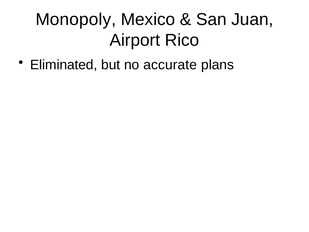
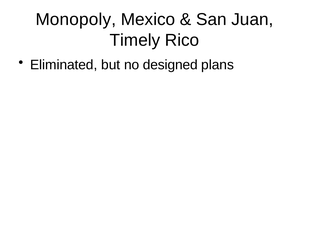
Airport: Airport -> Timely (135, 40)
accurate: accurate -> designed (170, 65)
